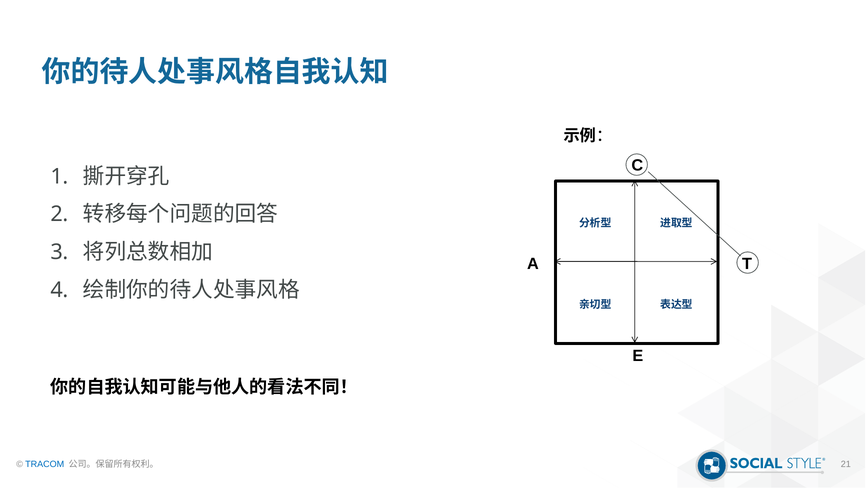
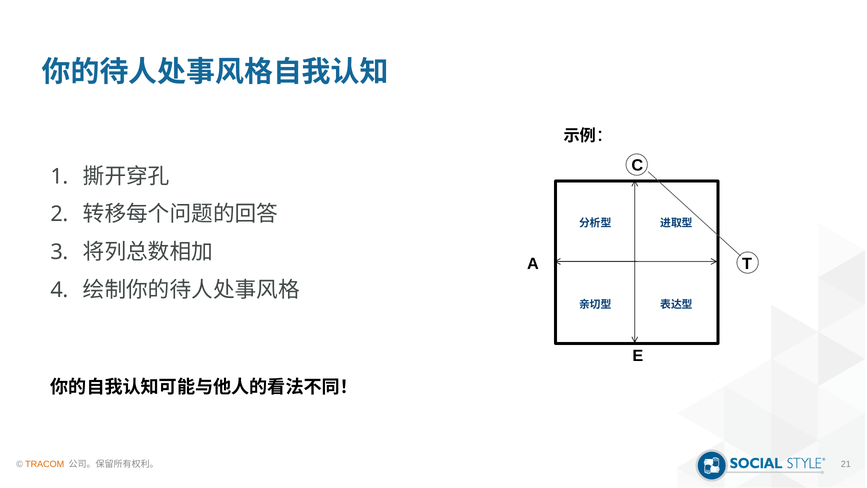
TRACOM colour: blue -> orange (45, 464)
